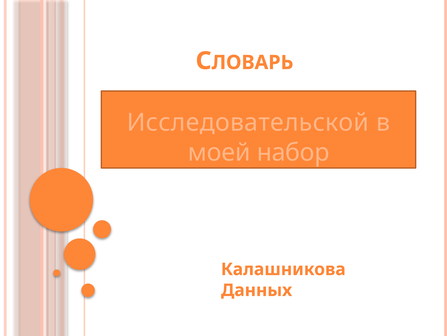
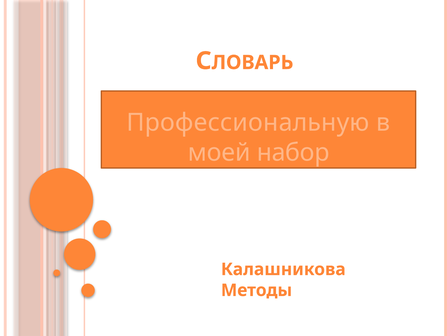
Исследовательской: Исследовательской -> Профессиональную (248, 122)
Данных: Данных -> Методы (257, 290)
